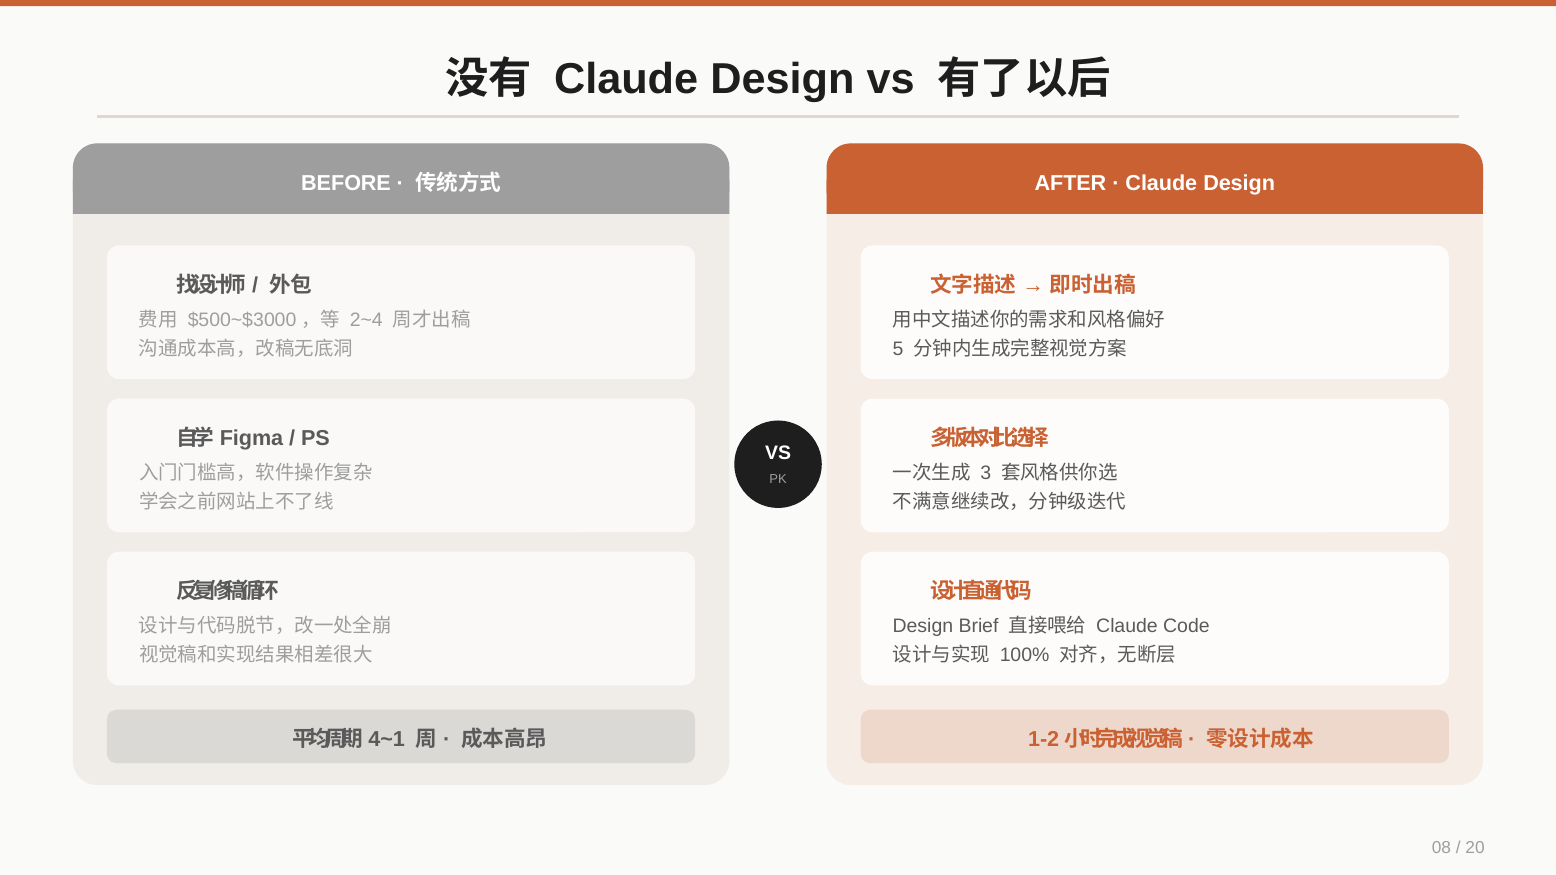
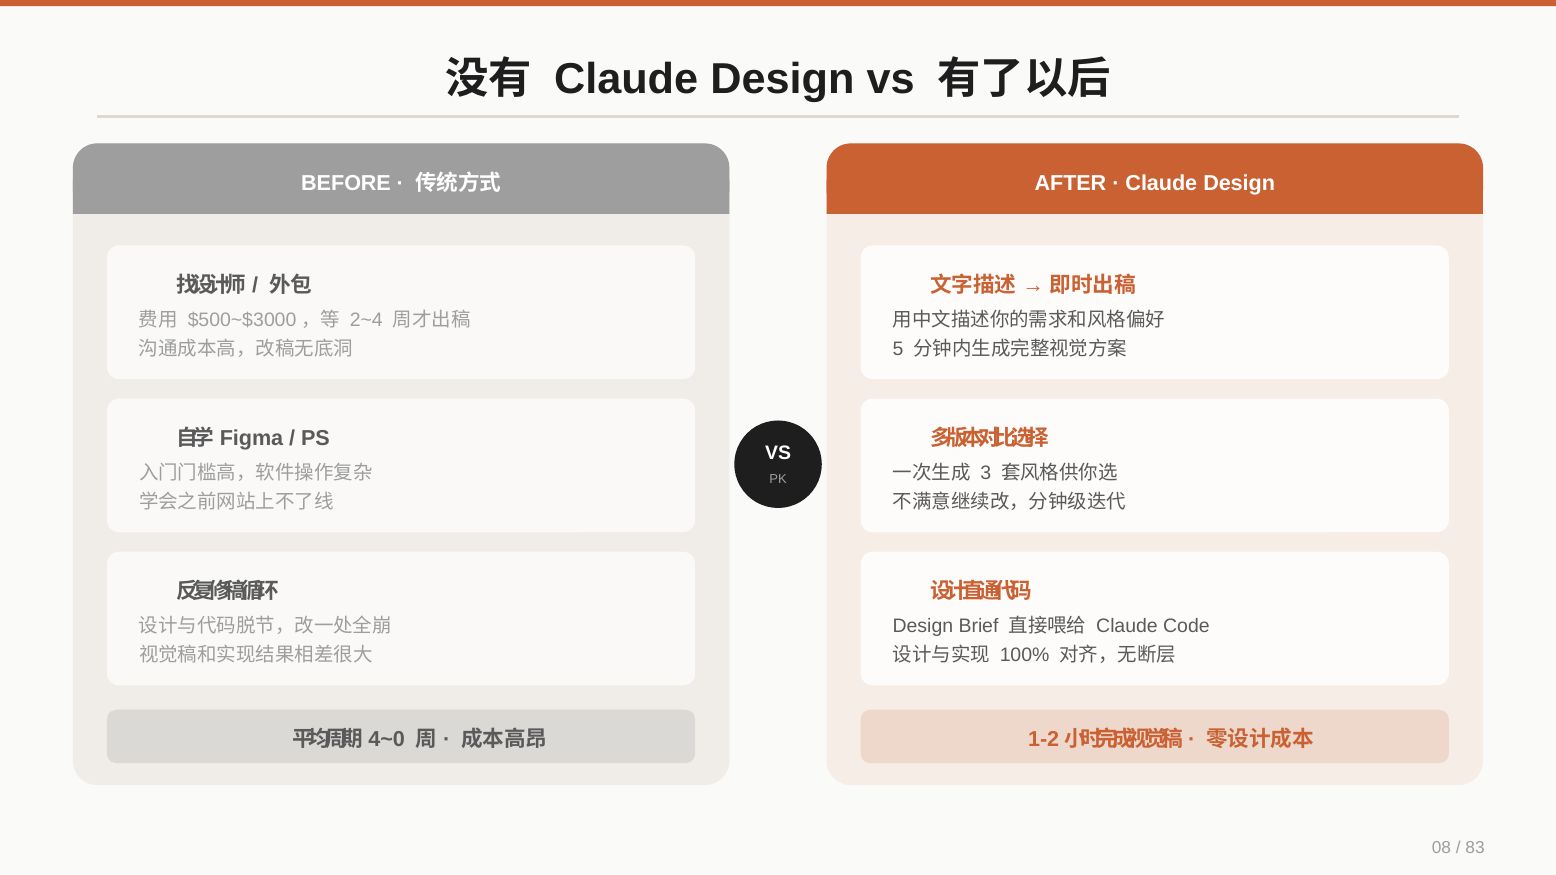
4~1: 4~1 -> 4~0 (387, 740)
20: 20 -> 83 (1475, 848)
